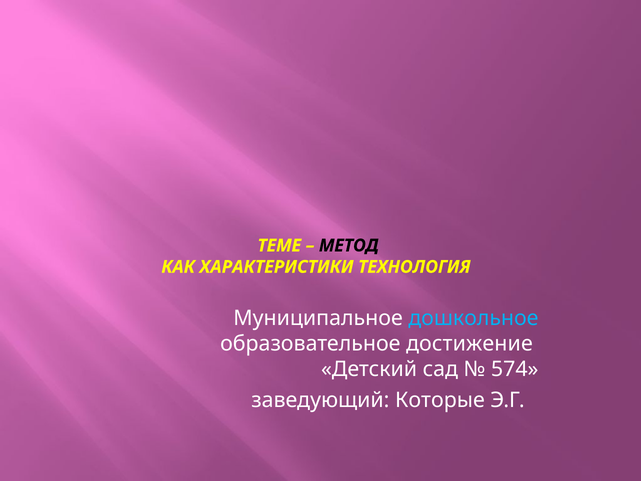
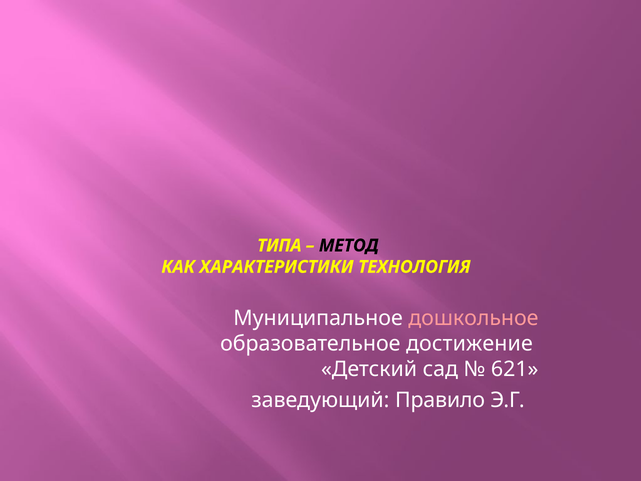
ТЕМЕ: ТЕМЕ -> ТИПА (279, 245)
дошкольное colour: light blue -> pink (473, 318)
574: 574 -> 621 (515, 369)
Которые: Которые -> Правило (440, 400)
